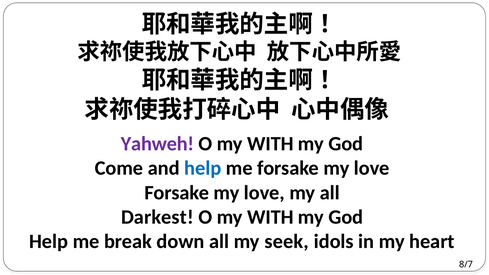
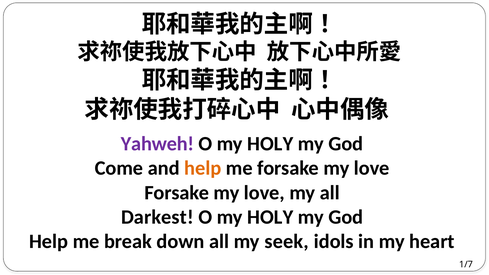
WITH: WITH -> HOLY (270, 144)
help colour: blue -> orange (203, 168)
WITH: WITH -> HOLY (270, 217)
8/7: 8/7 -> 1/7 (466, 265)
